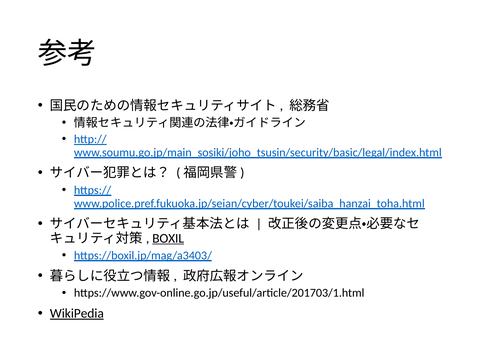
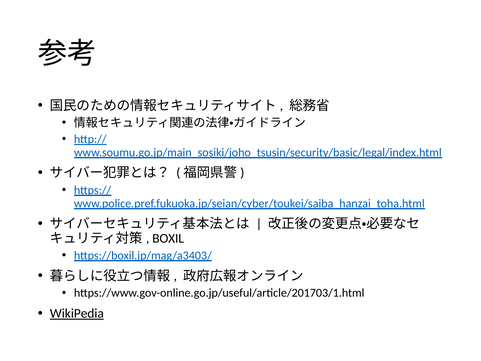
BOXIL underline: present -> none (168, 238)
